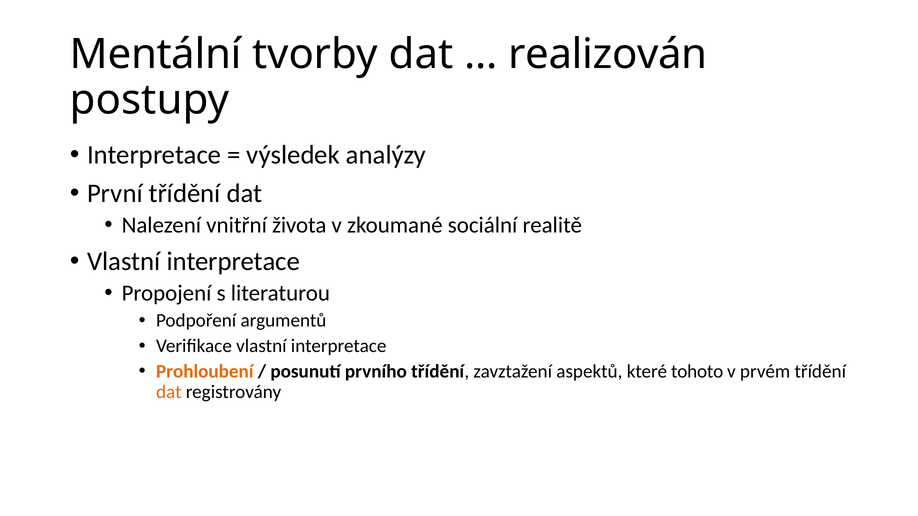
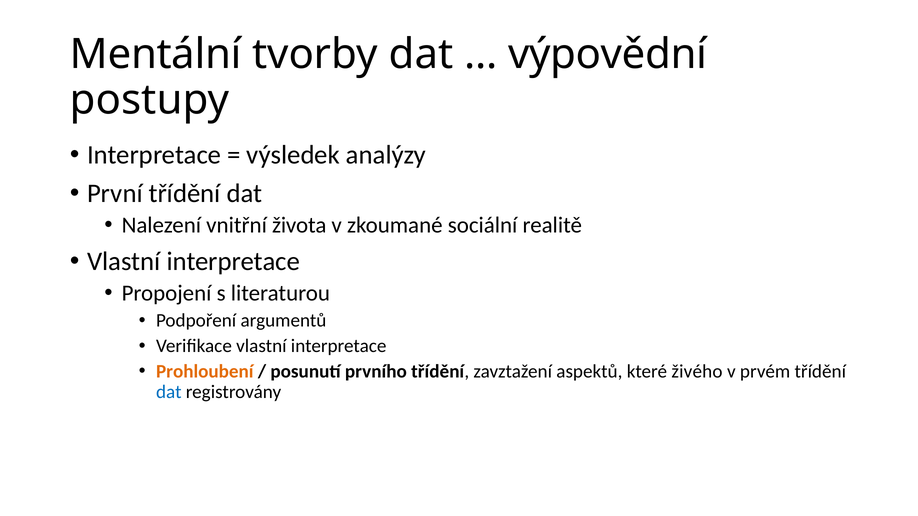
realizován: realizován -> výpovědní (608, 54)
tohoto: tohoto -> živého (697, 372)
dat colour: orange -> blue (169, 392)
